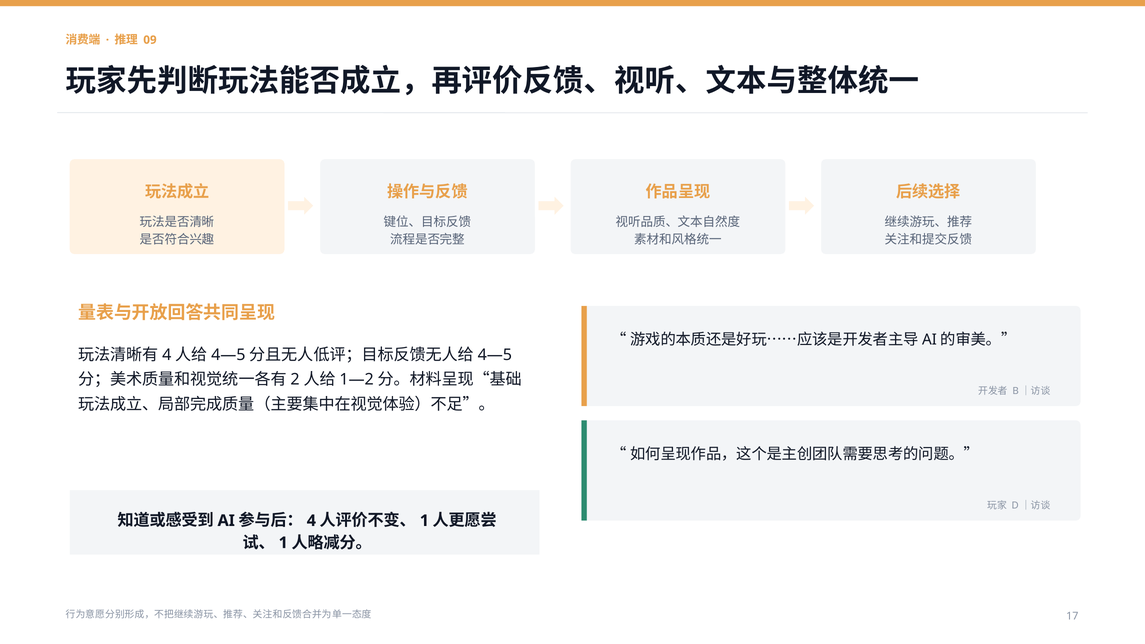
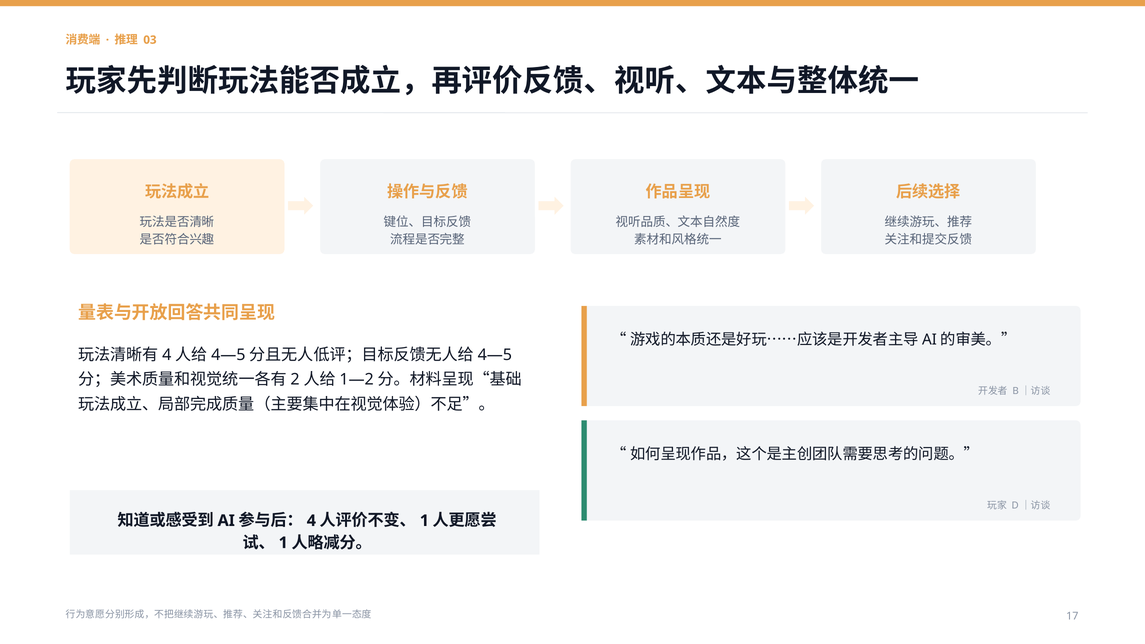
09: 09 -> 03 (150, 40)
